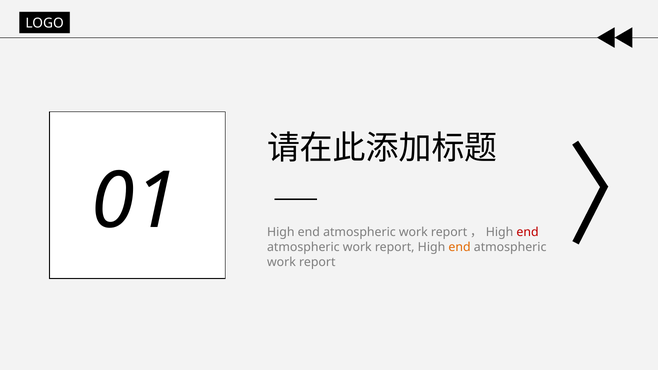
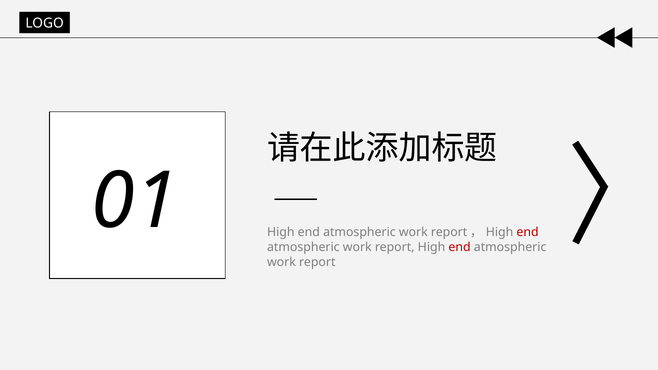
end colour: orange -> red (460, 247)
